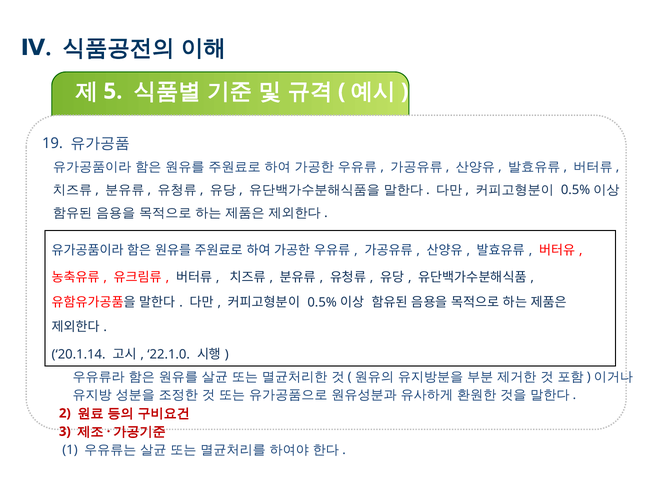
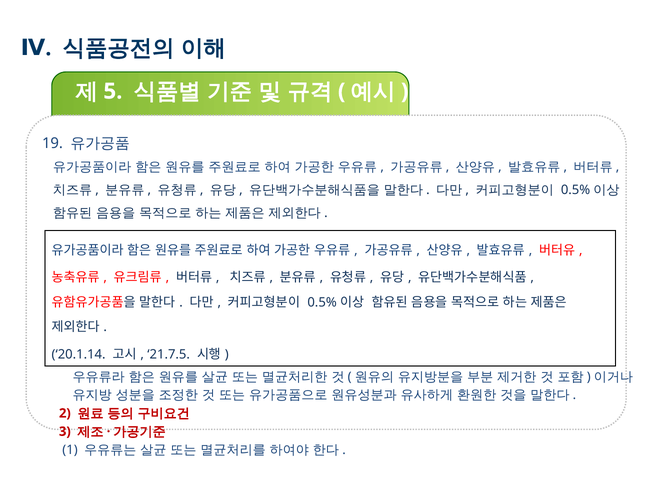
22.1.0: 22.1.0 -> 21.7.5 (169, 355)
